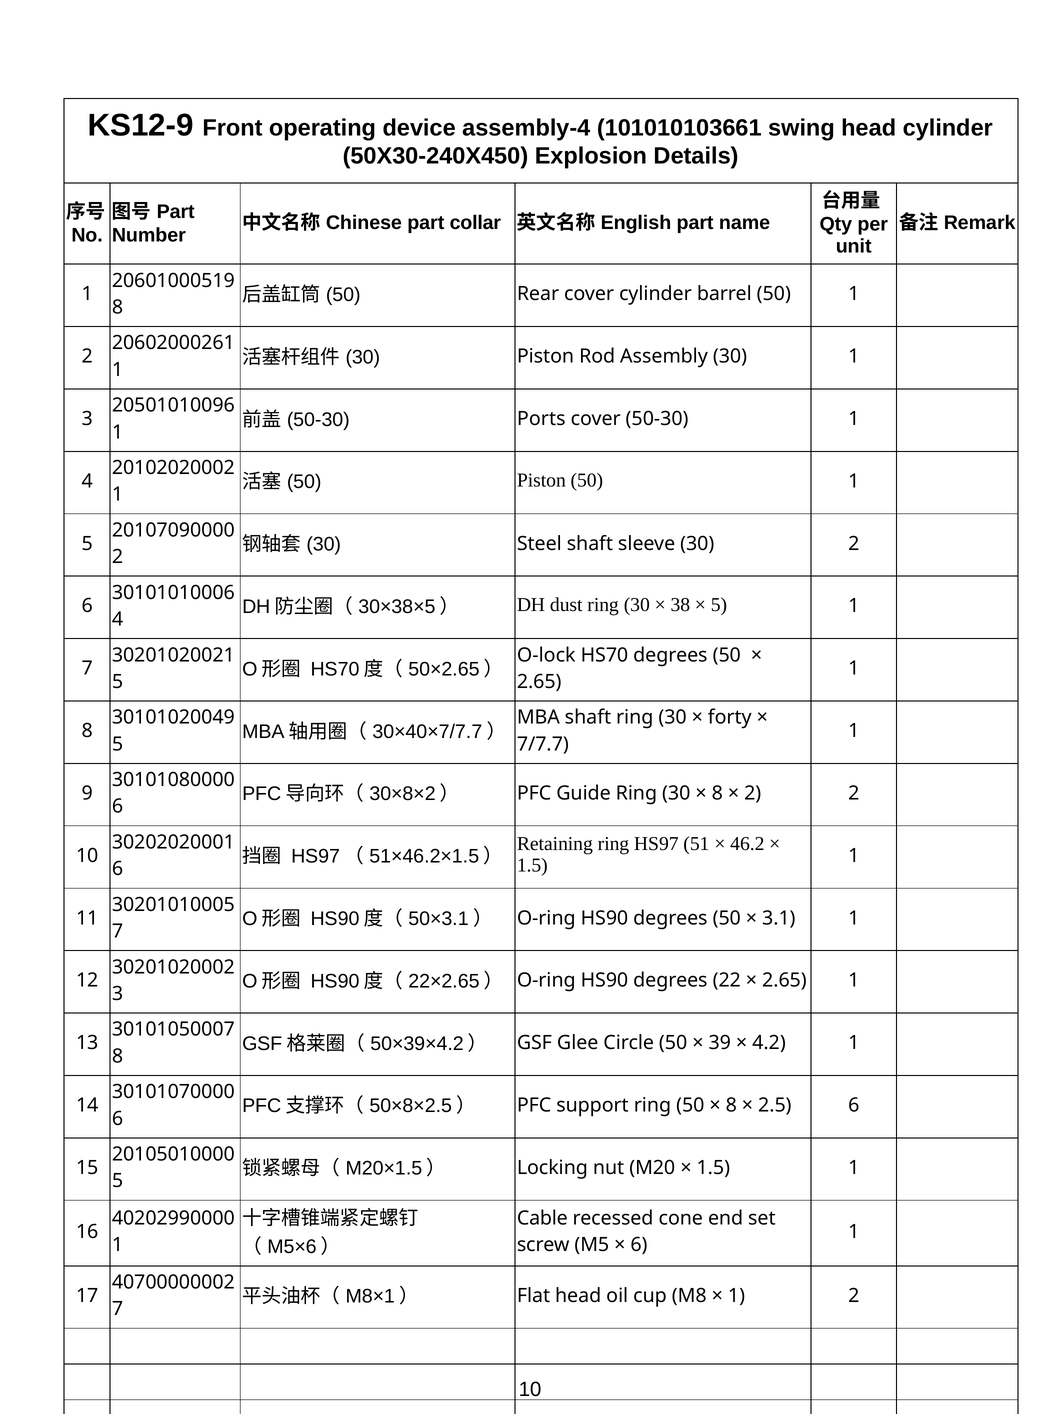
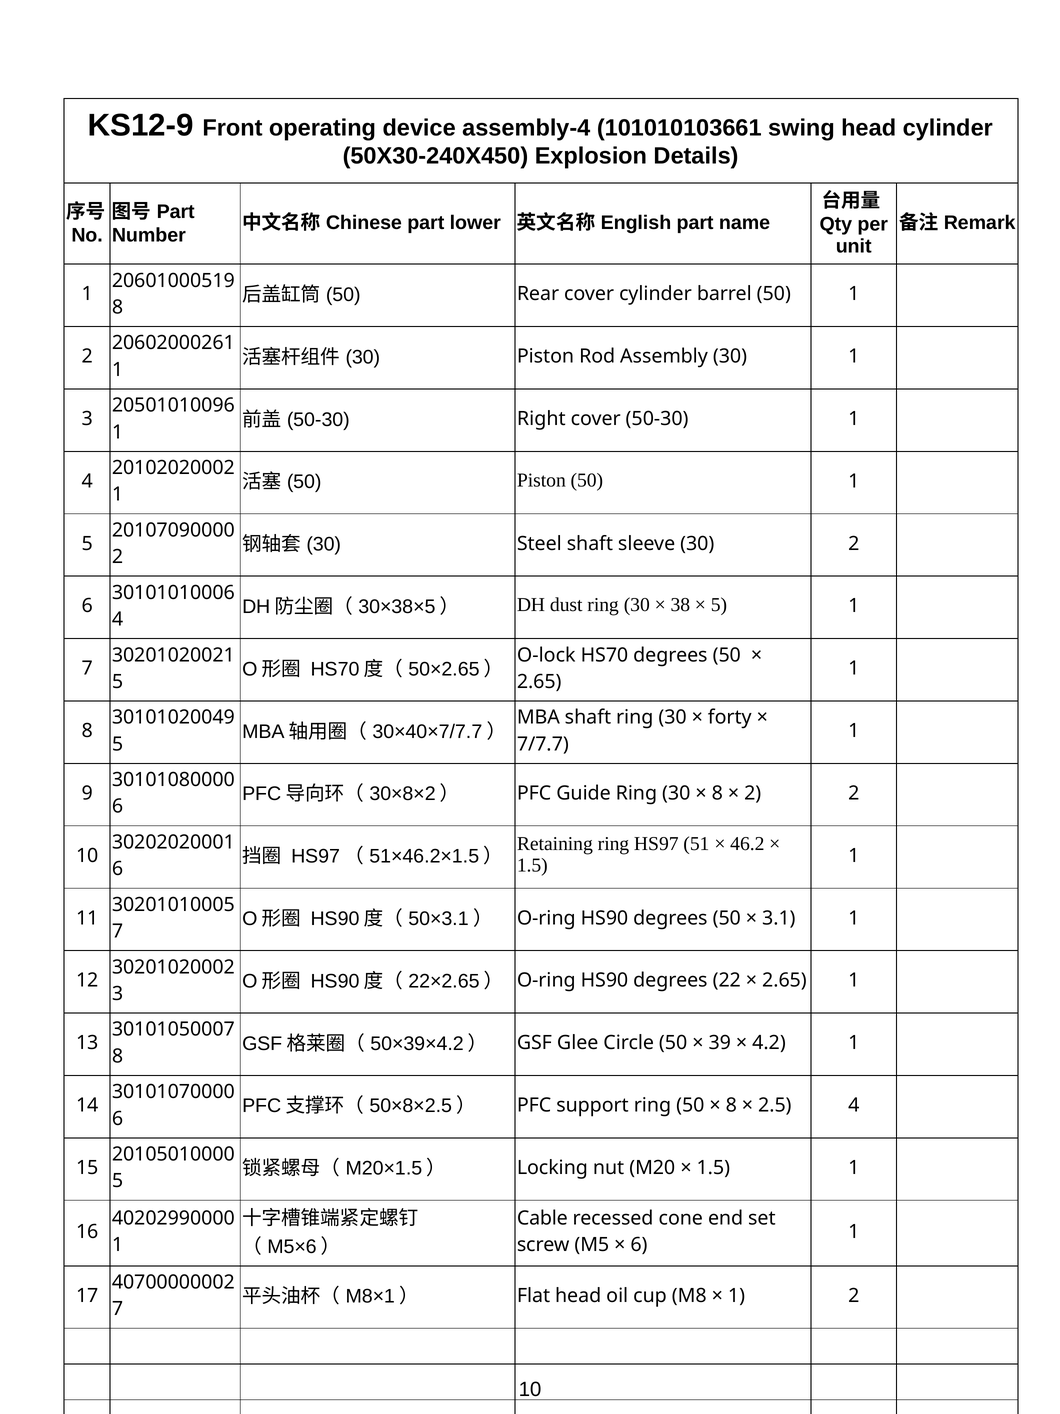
collar: collar -> lower (475, 223)
Ports: Ports -> Right (541, 419)
2.5 6: 6 -> 4 (854, 1105)
